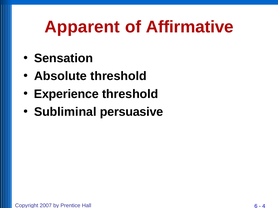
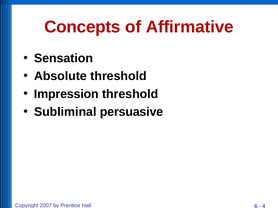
Apparent: Apparent -> Concepts (82, 27)
Experience: Experience -> Impression (66, 94)
